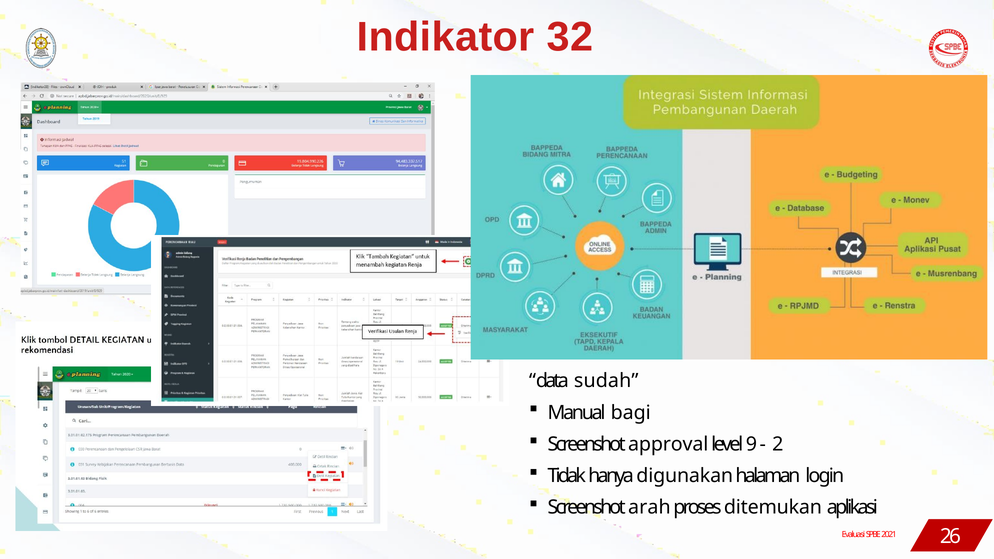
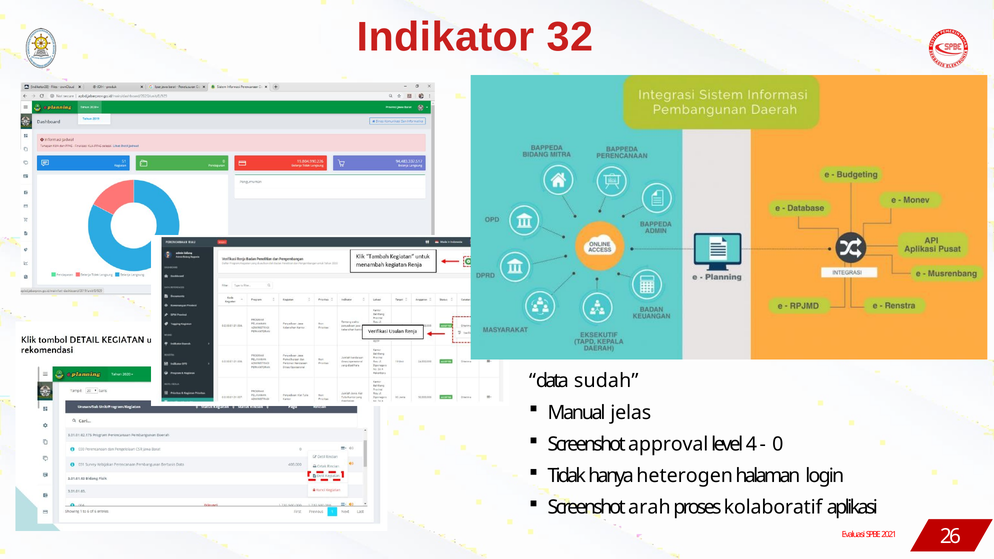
bagi: bagi -> jelas (631, 413)
9: 9 -> 4 (751, 444)
2: 2 -> 0 (778, 444)
digunakan: digunakan -> heterogen (685, 476)
ditemukan: ditemukan -> kolaboratif (773, 507)
